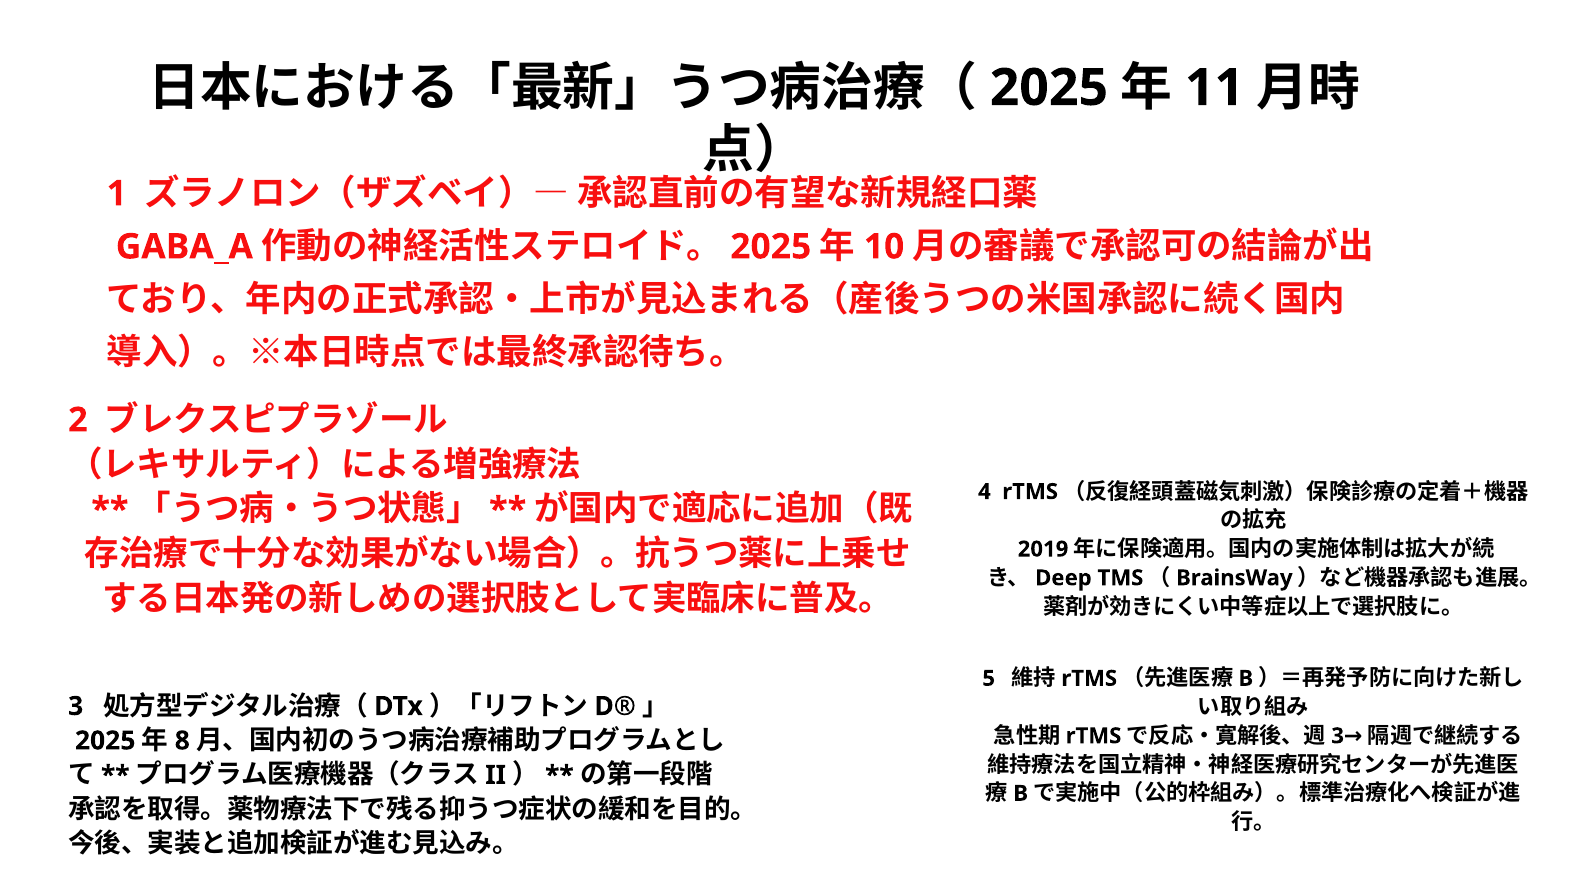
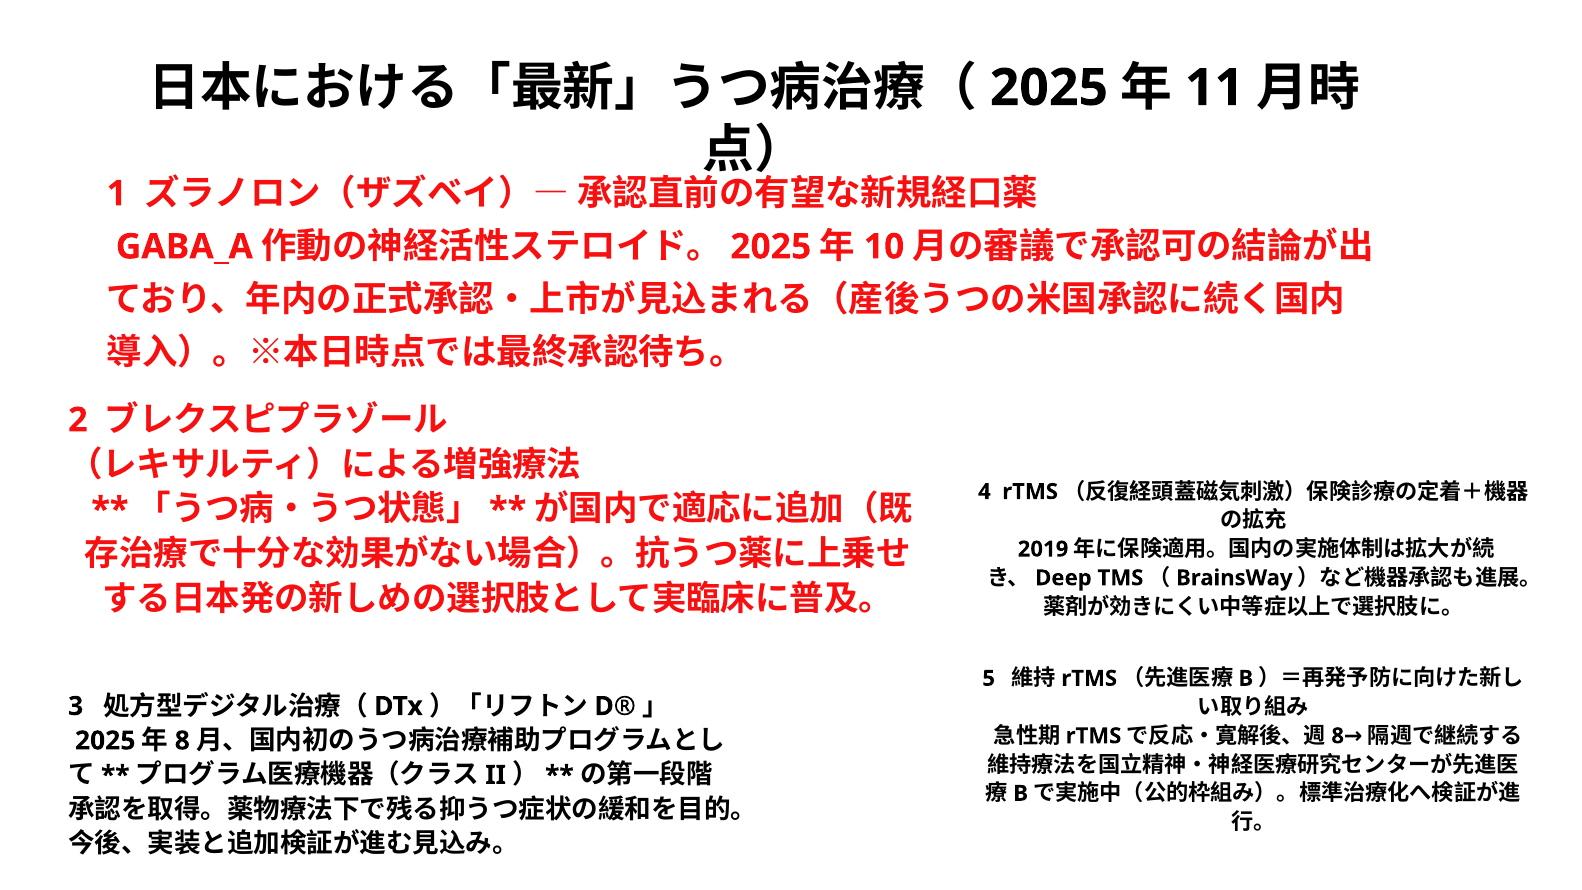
3: 3 -> 8 (1338, 736)
